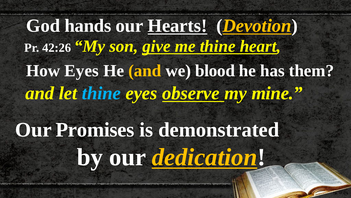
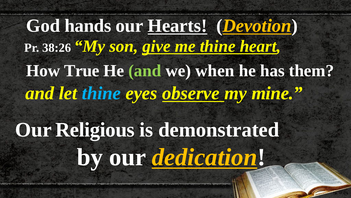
42:26: 42:26 -> 38:26 (57, 48)
How Eyes: Eyes -> True (82, 71)
and colour: yellow -> light green (145, 71)
blood: blood -> when (215, 71)
Promises: Promises -> Religious (95, 129)
